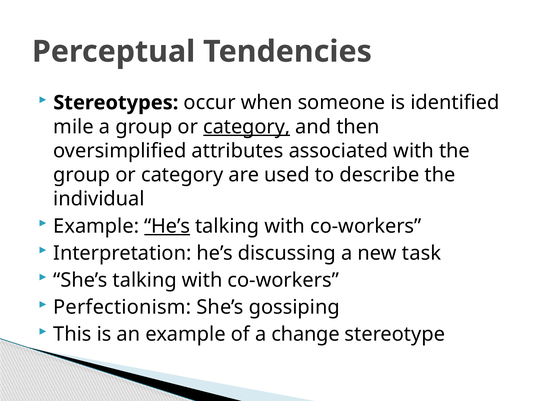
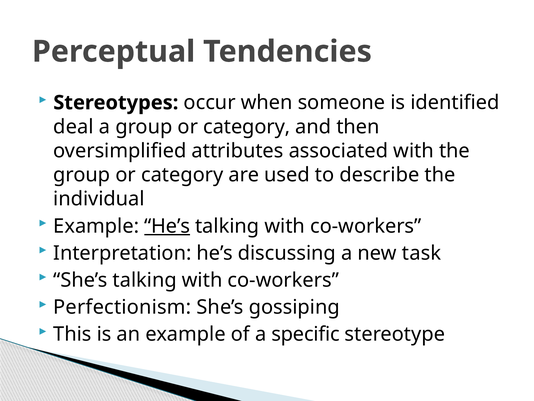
mile: mile -> deal (74, 127)
category underline: present -> none (247, 127)
change: change -> specific (306, 334)
